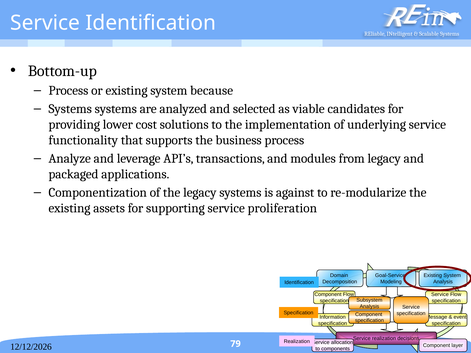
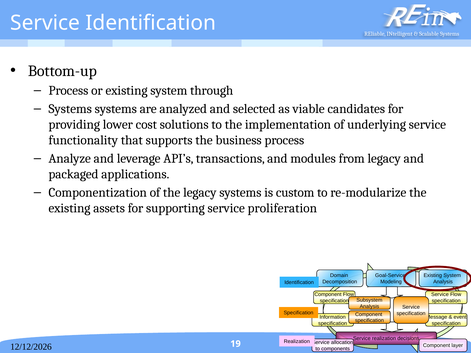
because: because -> through (212, 91)
against: against -> custom (295, 193)
79: 79 -> 19 (235, 344)
